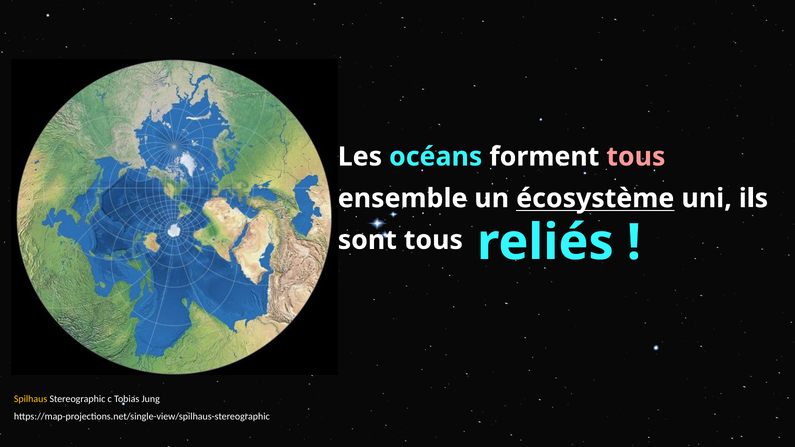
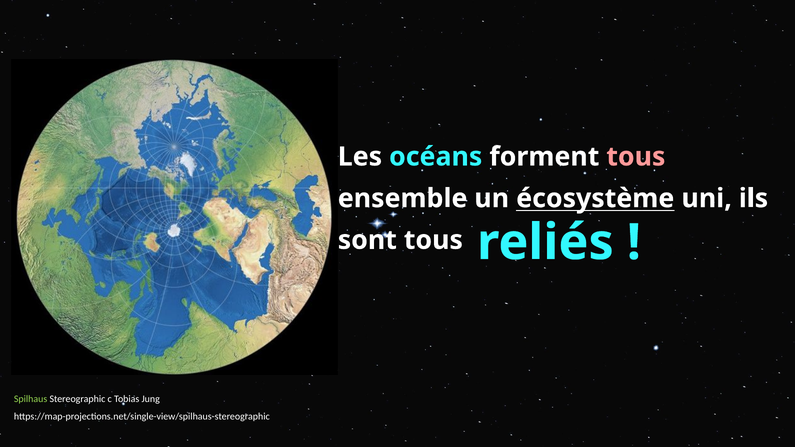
Spilhaus colour: yellow -> light green (31, 399)
